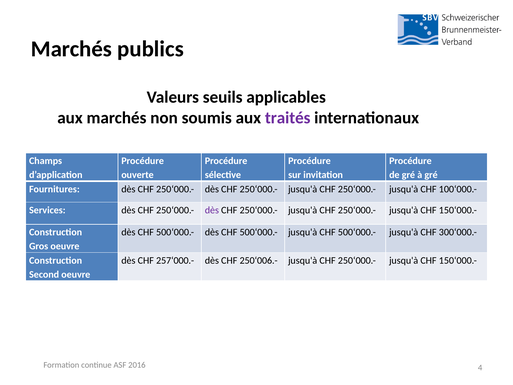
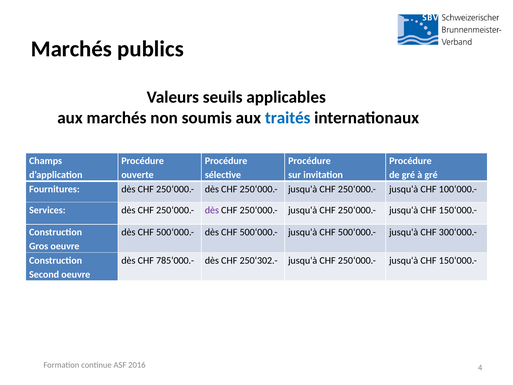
traités colour: purple -> blue (288, 118)
257‘000.-: 257‘000.- -> 785‘000.- (175, 260)
250‘006.-: 250‘006.- -> 250‘302.- (259, 260)
